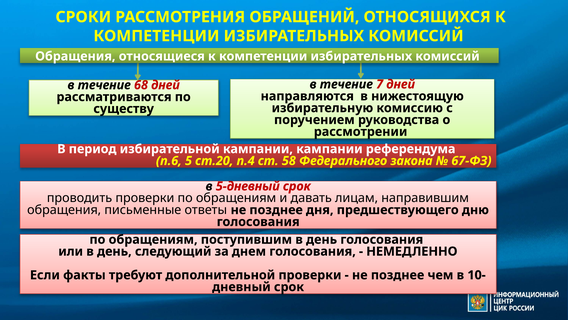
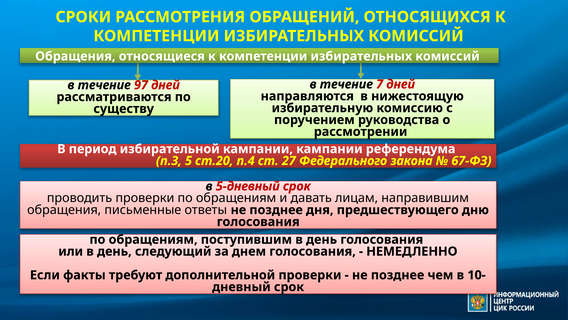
68: 68 -> 97 (141, 85)
п.6: п.6 -> п.3 (169, 161)
58: 58 -> 27 (289, 161)
